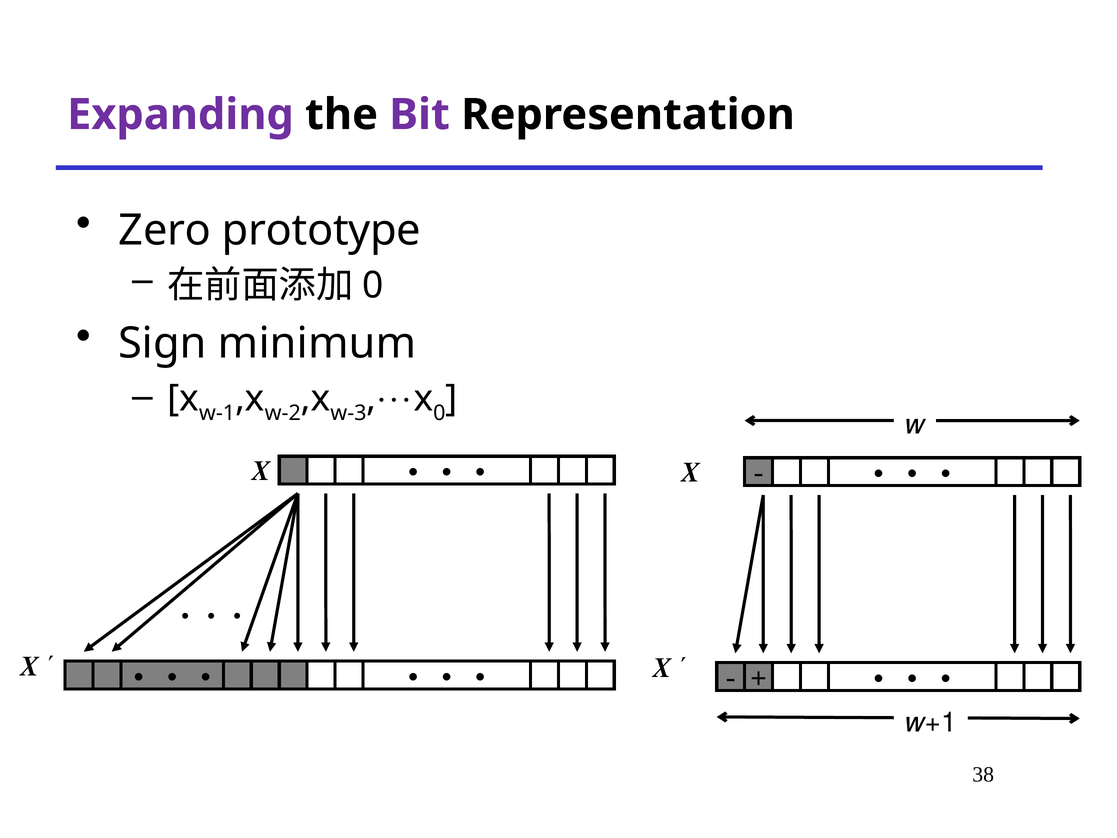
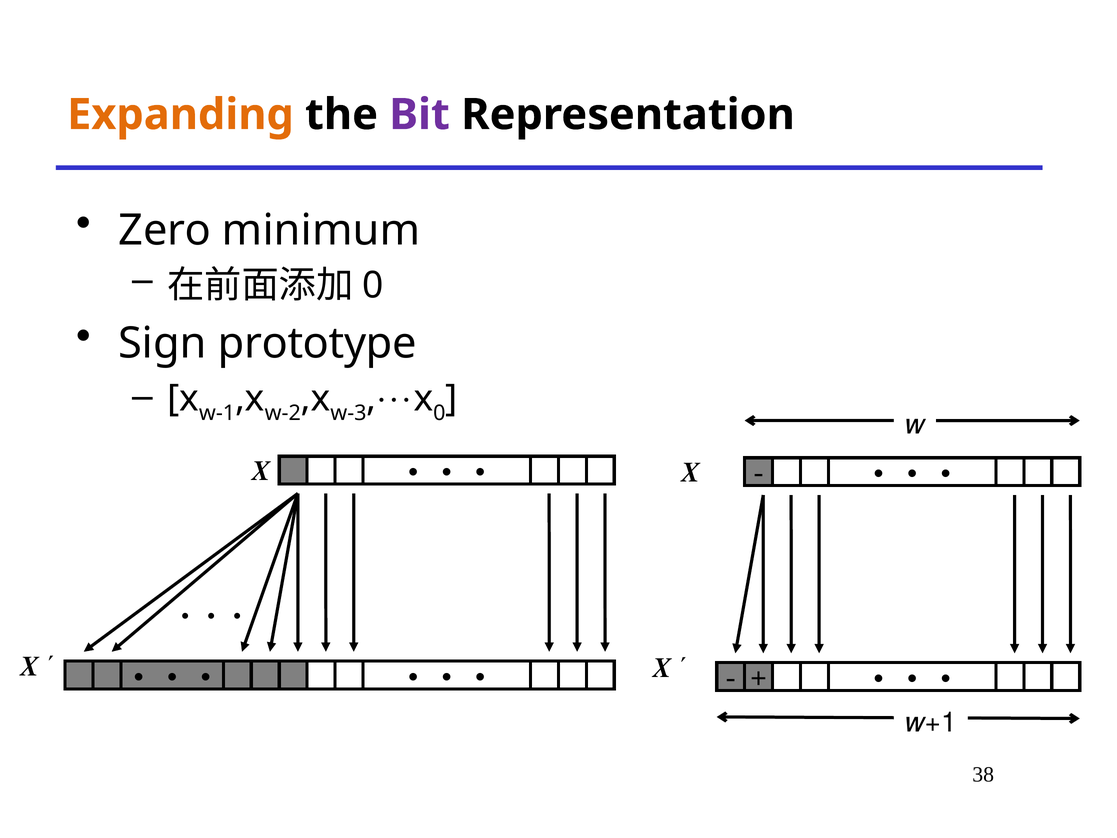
Expanding colour: purple -> orange (180, 115)
prototype: prototype -> minimum (321, 230)
minimum: minimum -> prototype (317, 343)
